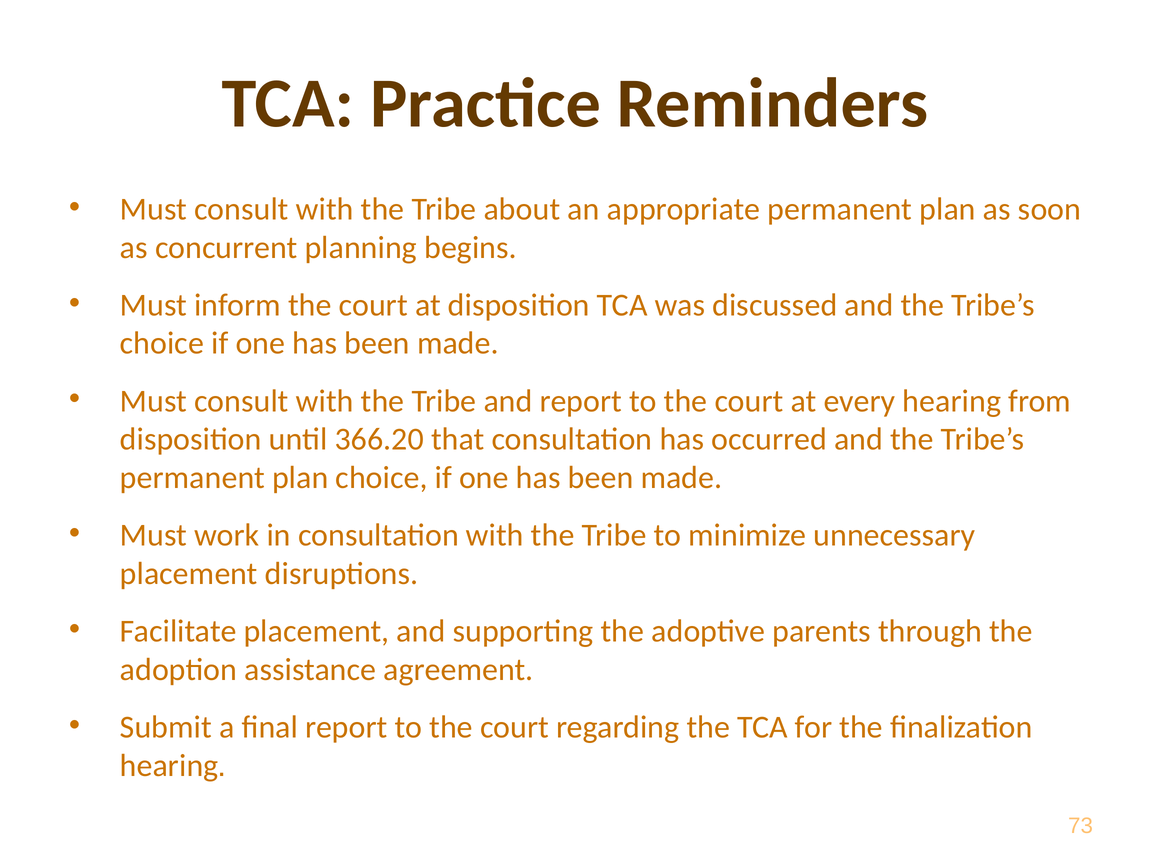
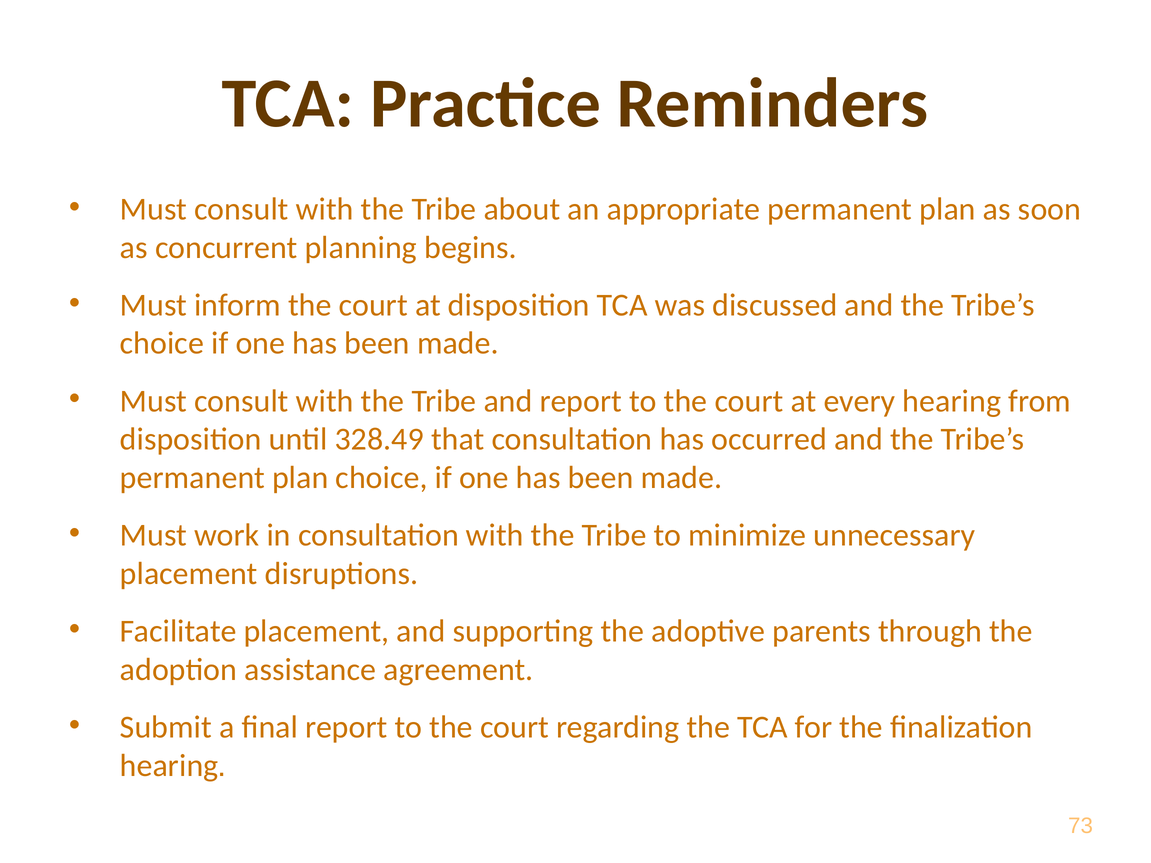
366.20: 366.20 -> 328.49 (379, 440)
